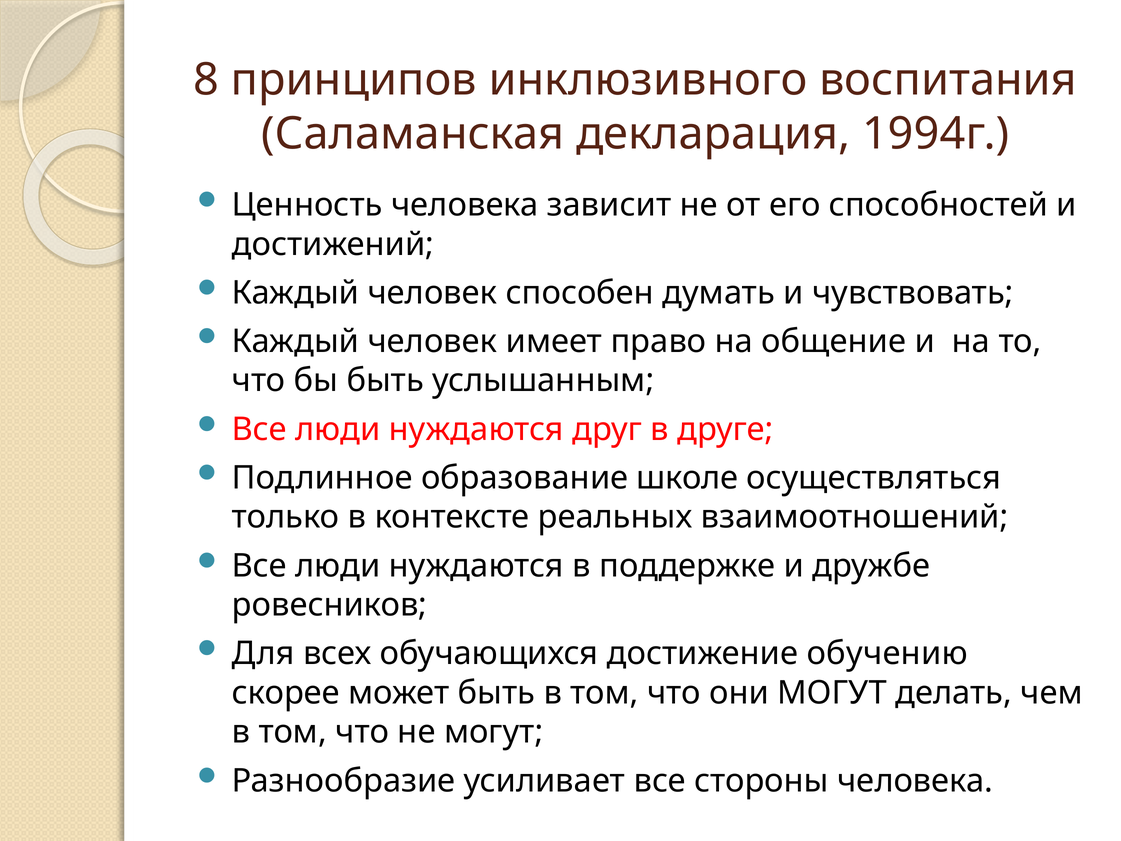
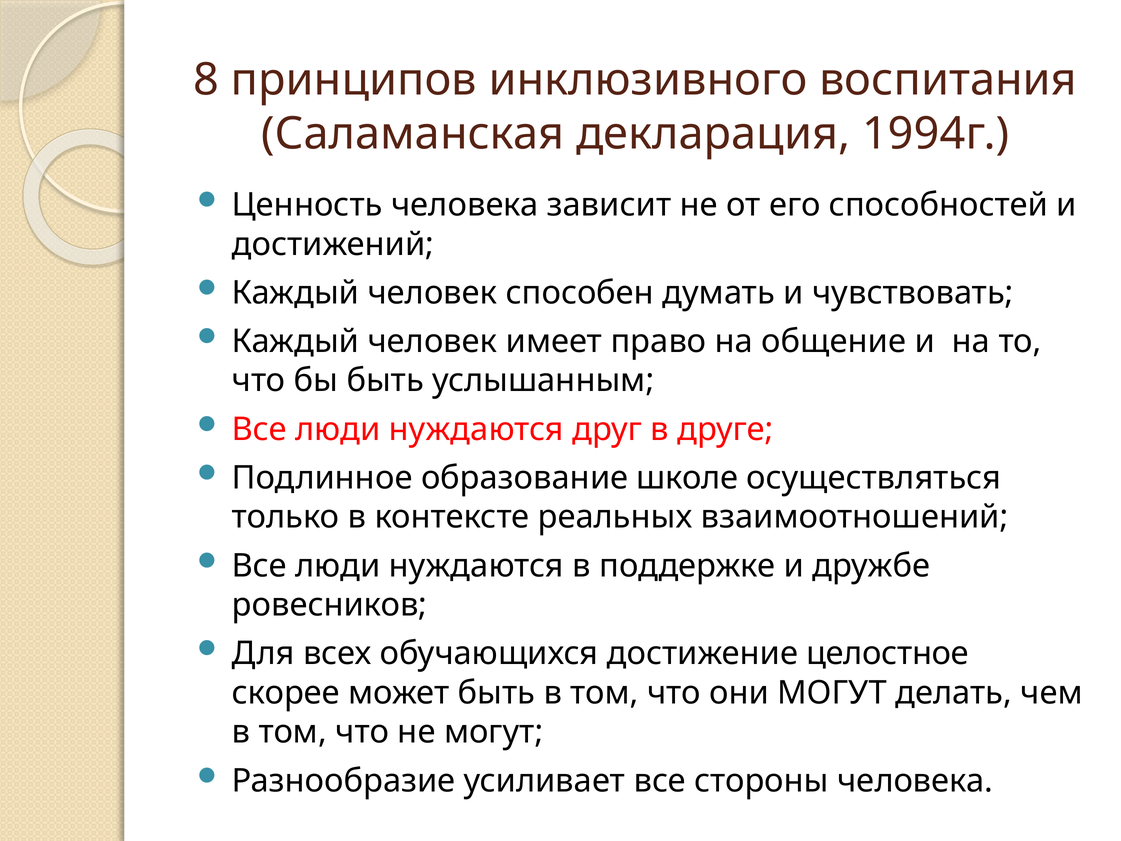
обучению: обучению -> целостное (888, 653)
